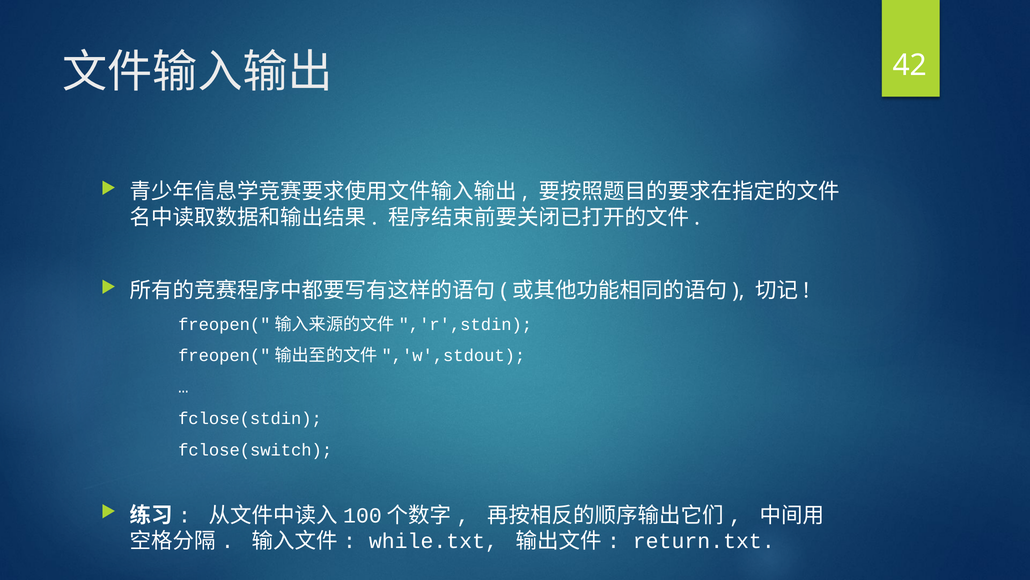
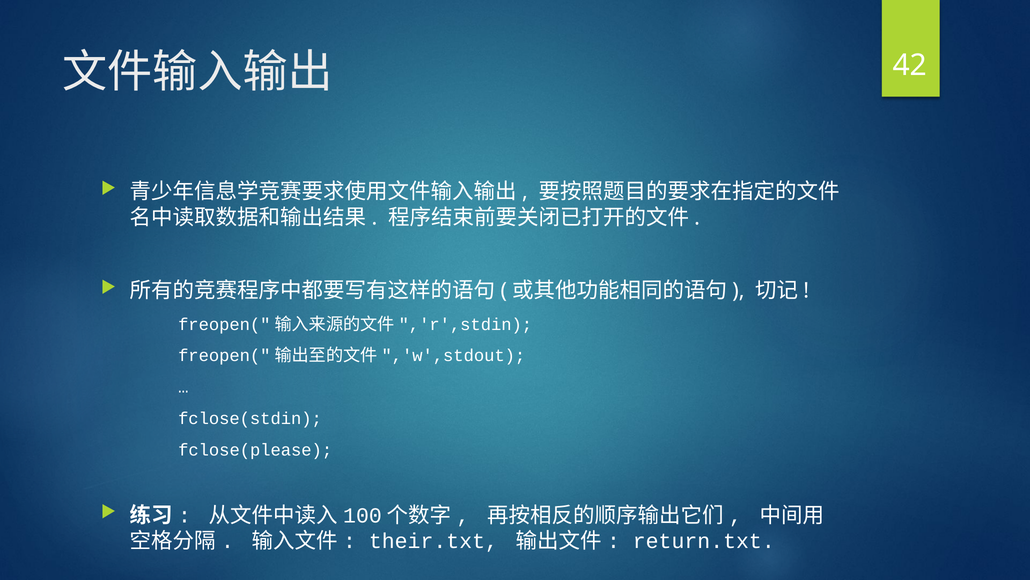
fclose(switch: fclose(switch -> fclose(please (255, 449)
while.txt: while.txt -> their.txt (433, 541)
